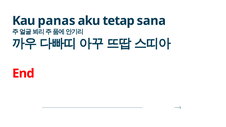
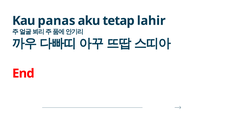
sana: sana -> lahir (151, 21)
